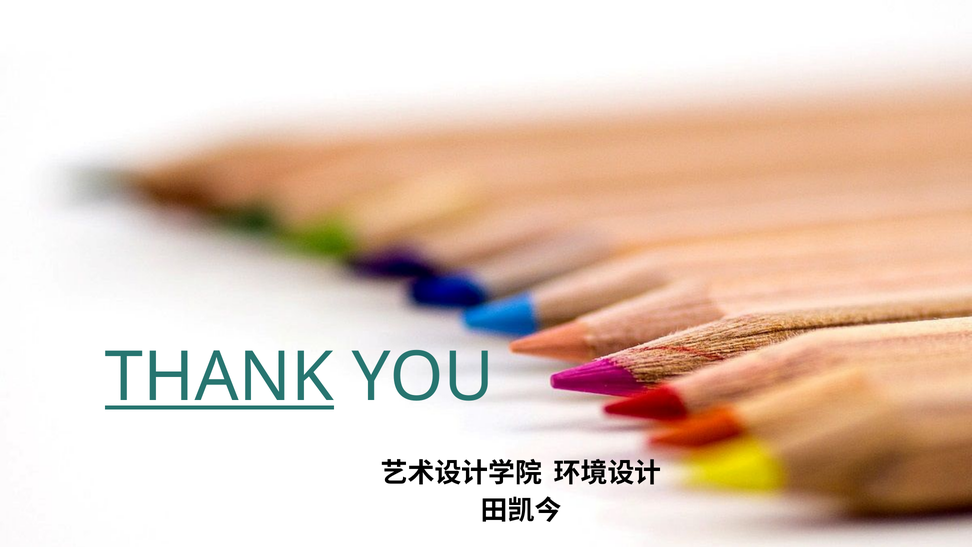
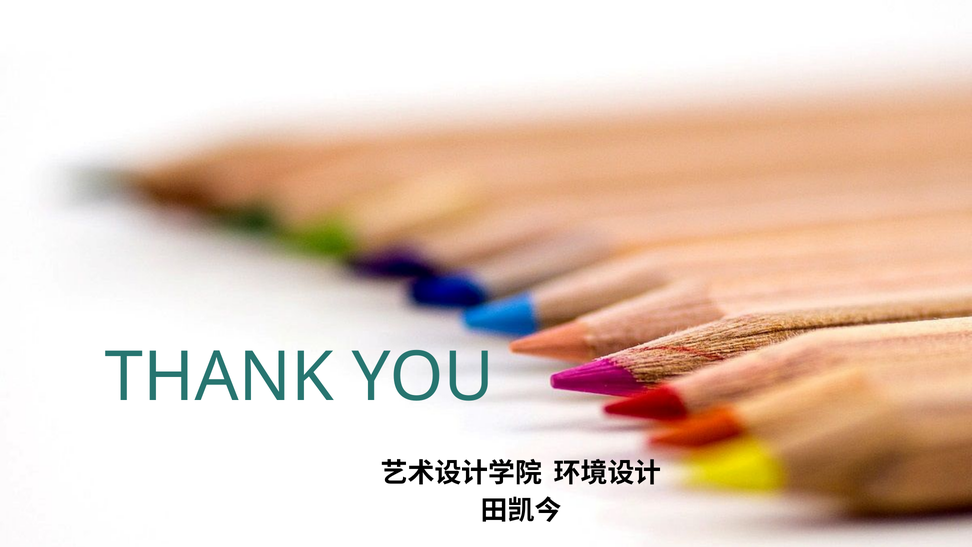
THANK underline: present -> none (219, 377)
